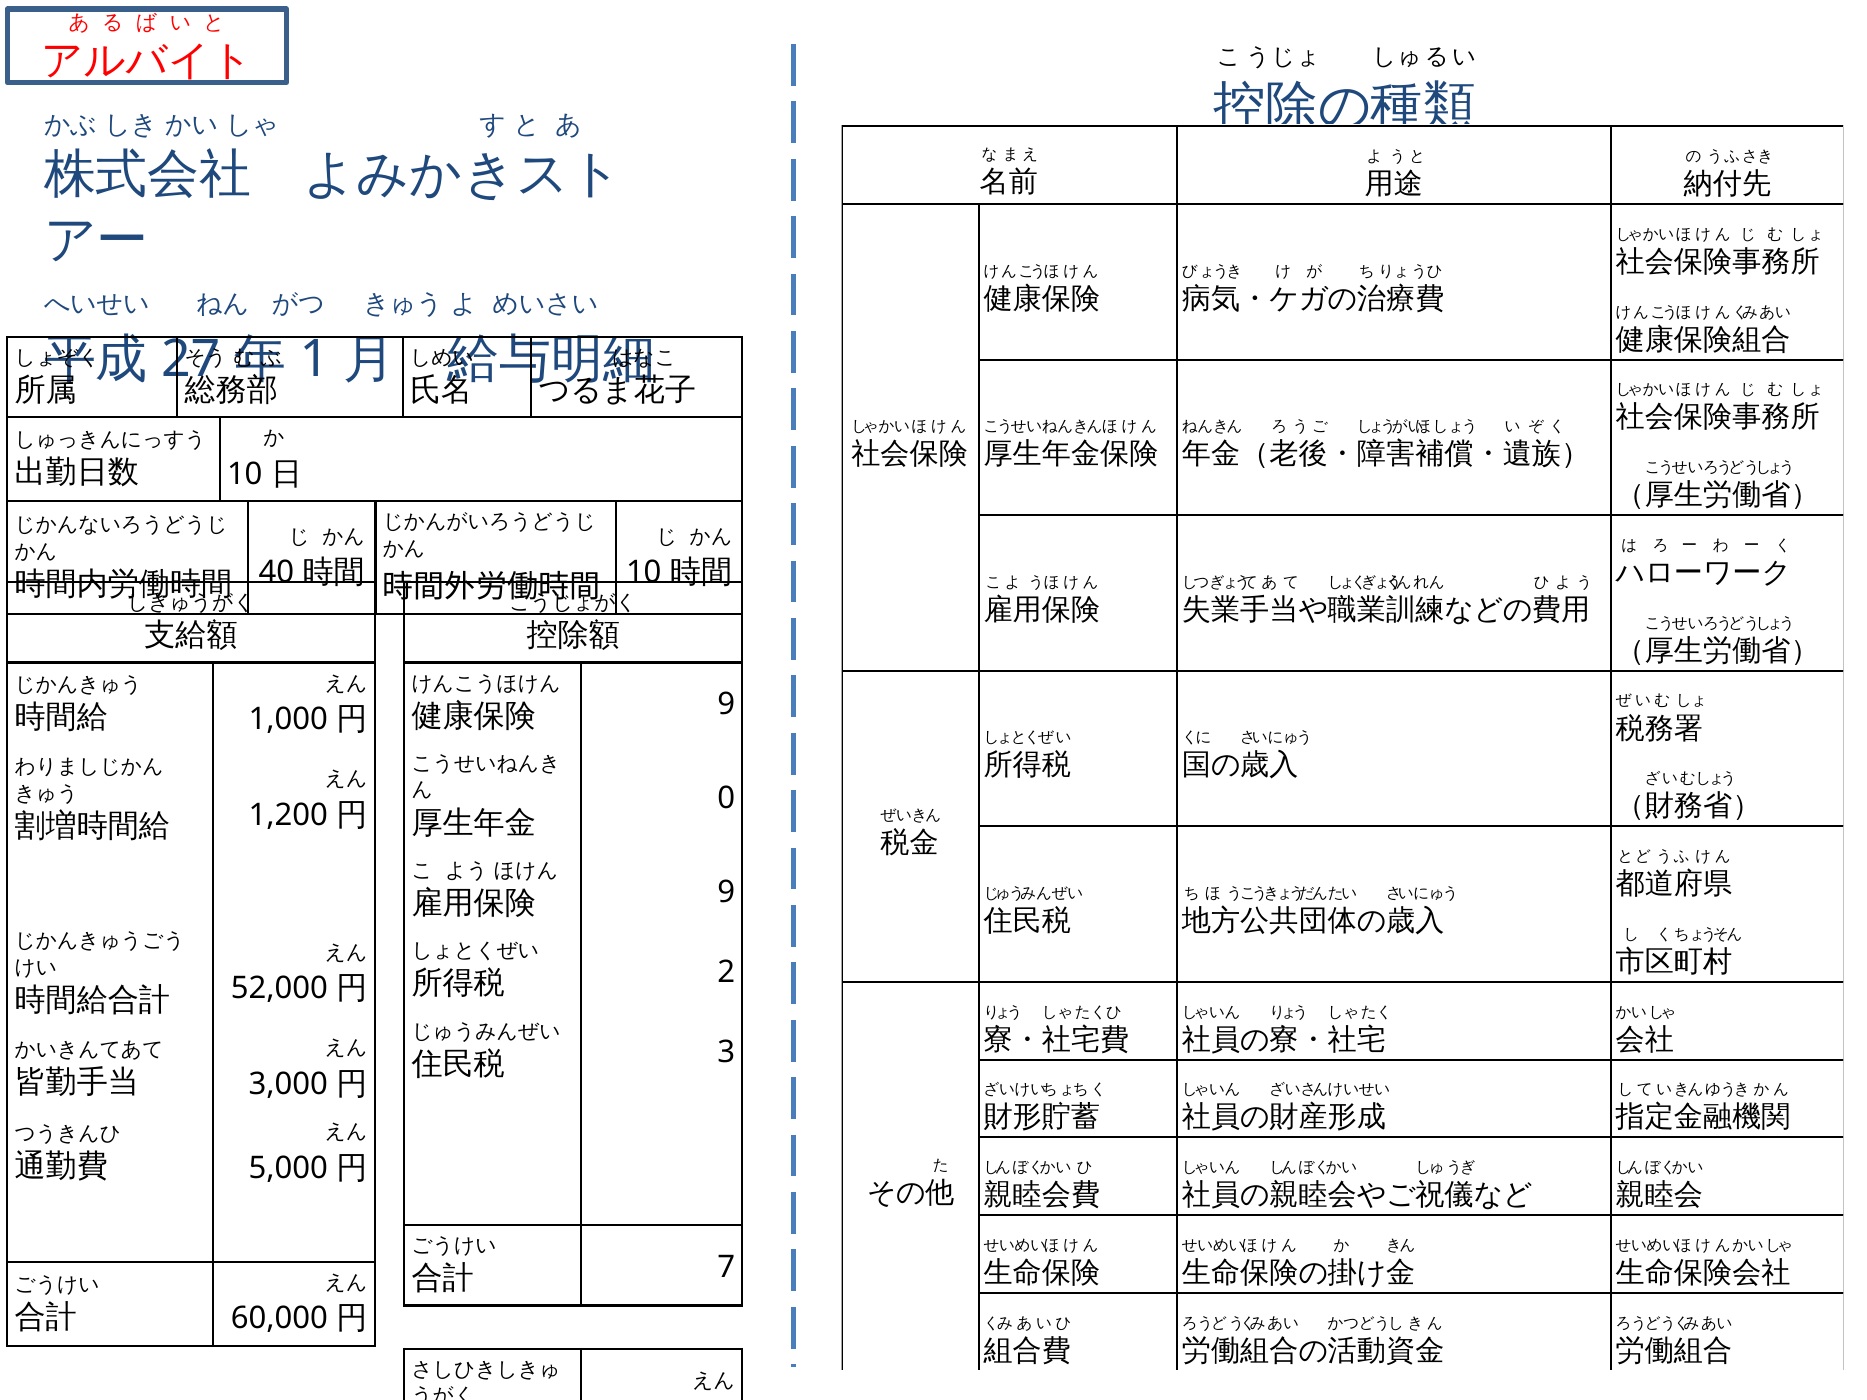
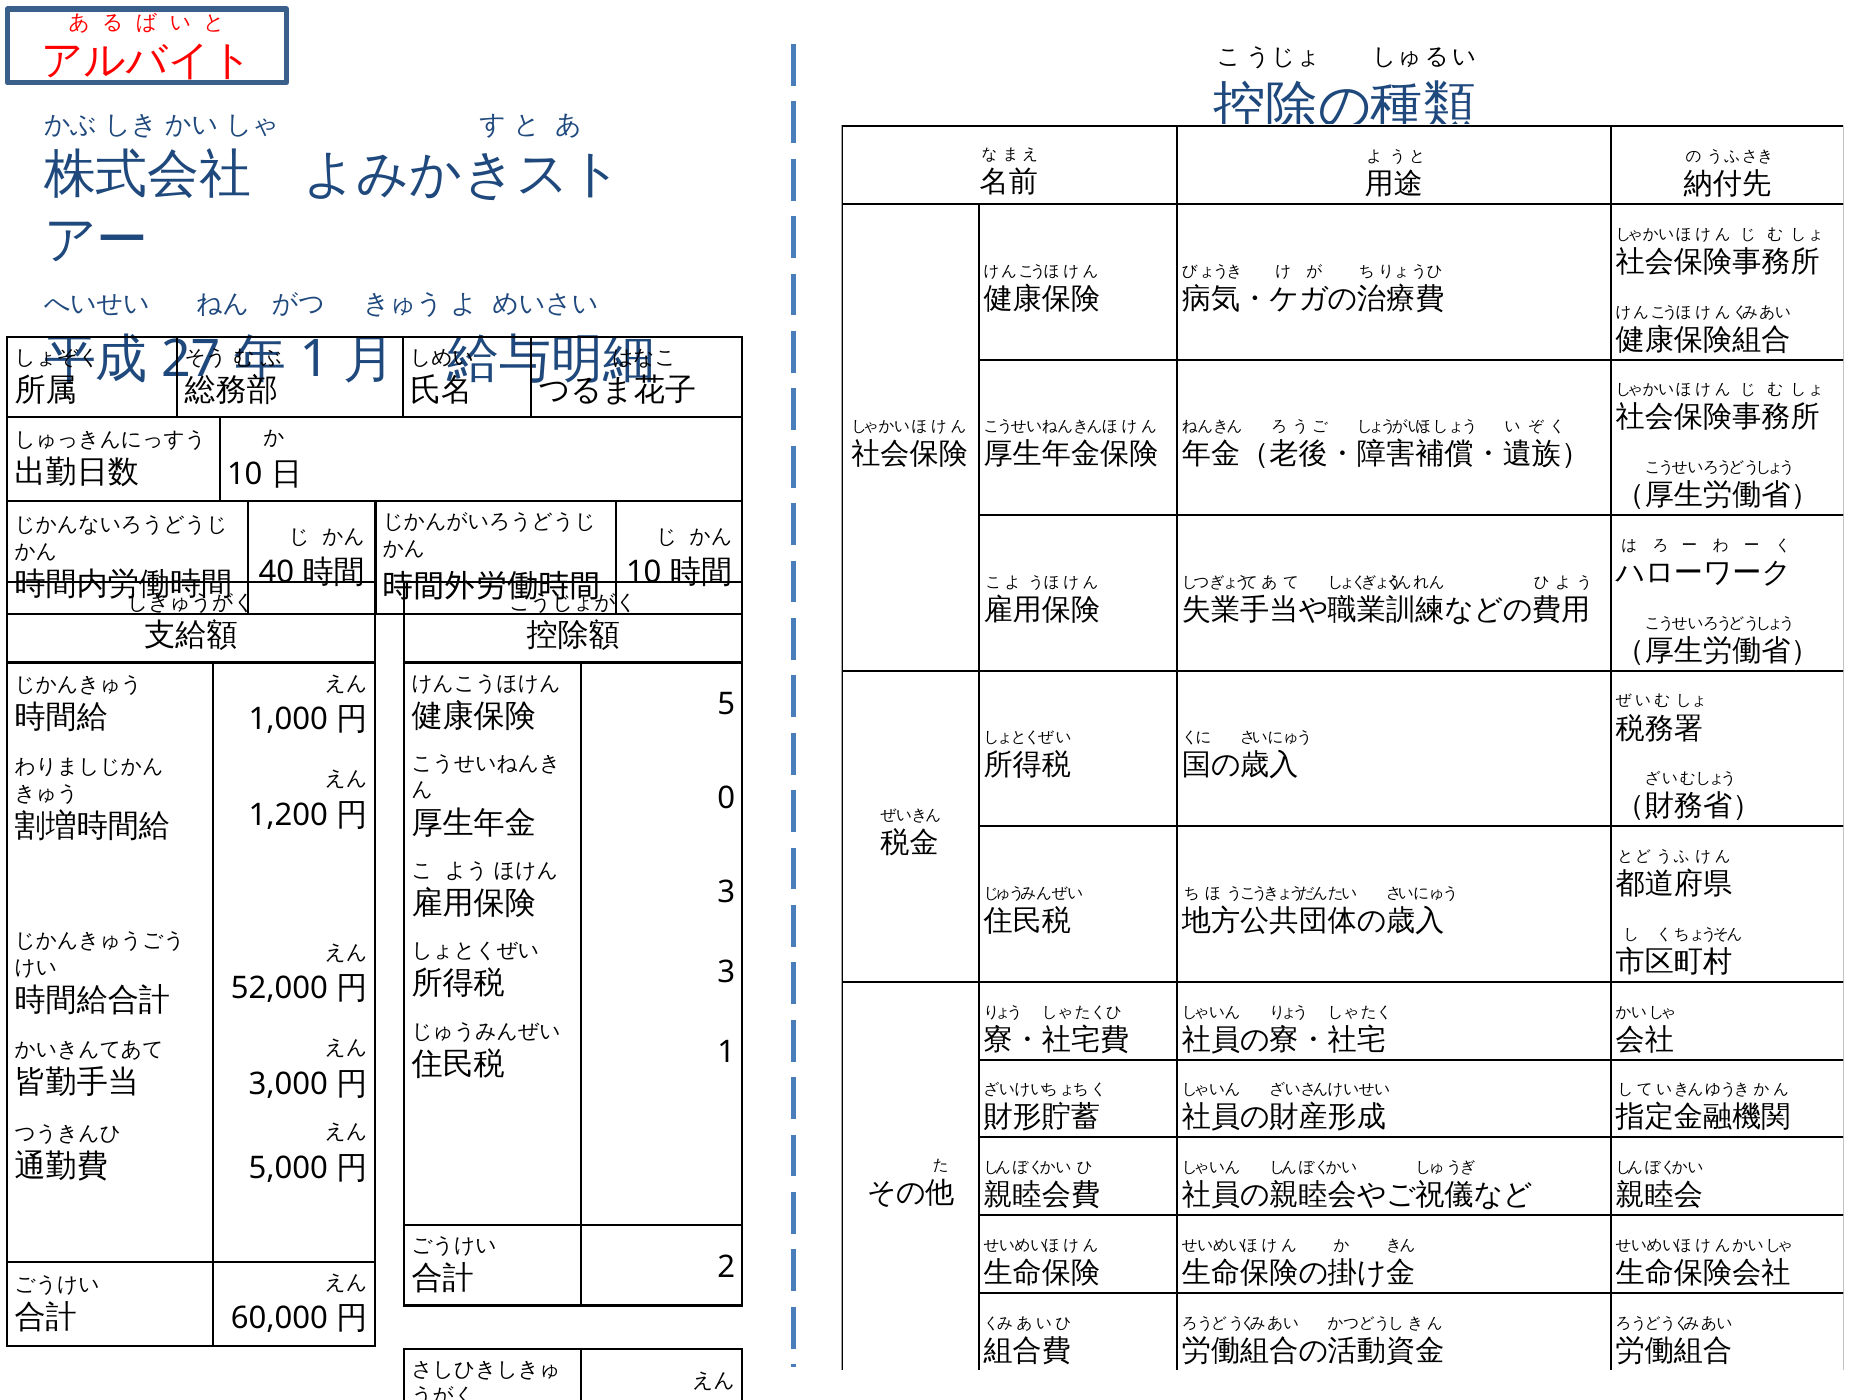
9: 9 -> 5 (726, 705)
9: 9 -> 3 (726, 892)
2: 2 -> 3 (726, 972)
3: 3 -> 1 (726, 1053)
7: 7 -> 2 (726, 1267)
